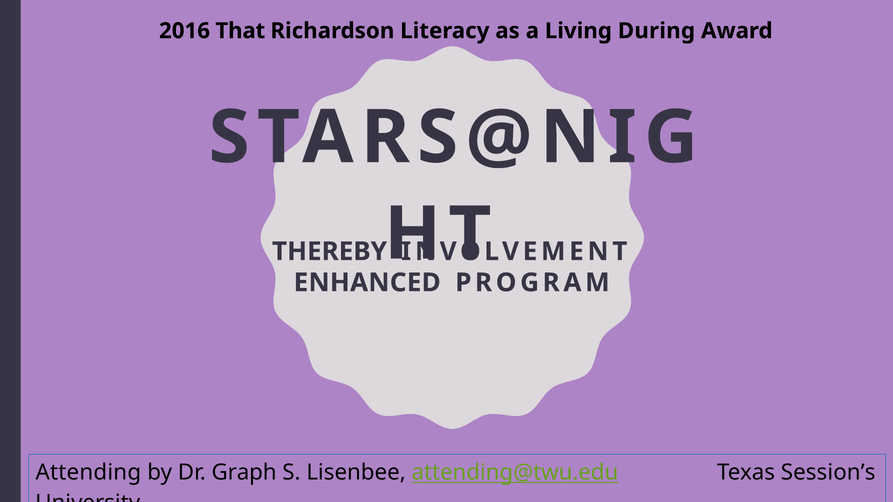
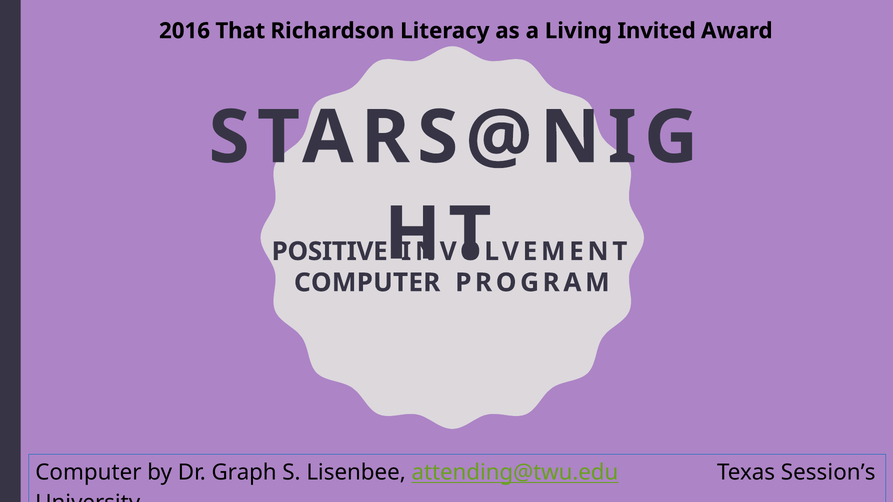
During: During -> Invited (657, 31)
THEREBY: THEREBY -> POSITIVE (330, 252)
ENHANCED: ENHANCED -> COMPUTER (367, 283)
Attending: Attending -> Computer (88, 473)
